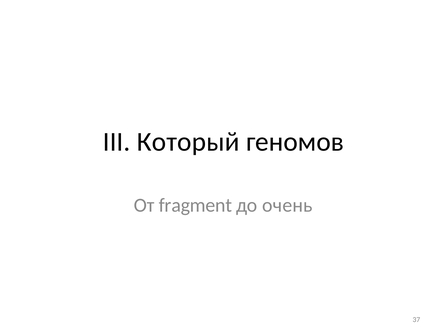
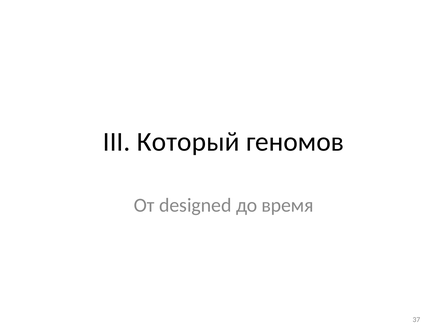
fragment: fragment -> designed (195, 206)
очень: очень -> время (288, 206)
